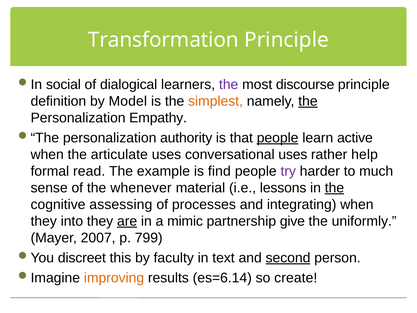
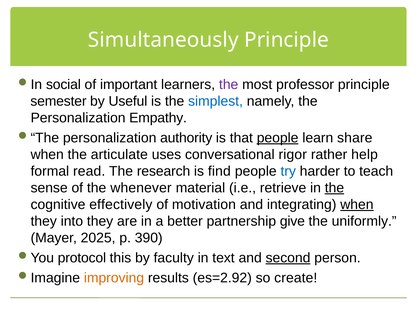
Transformation: Transformation -> Simultaneously (163, 40)
dialogical: dialogical -> important (129, 84)
discourse: discourse -> professor (305, 84)
definition: definition -> semester (58, 101)
Model: Model -> Useful (128, 101)
simplest colour: orange -> blue (216, 101)
the underline: present -> none (308, 101)
active: active -> share (355, 138)
conversational uses: uses -> rigor (293, 154)
example: example -> research (164, 171)
try colour: purple -> blue (288, 171)
much: much -> teach (376, 171)
lessons: lessons -> retrieve (283, 188)
assessing: assessing -> effectively (121, 204)
processes: processes -> motivation (204, 204)
when underline: none -> present (357, 204)
are underline: present -> none (127, 221)
mimic: mimic -> better (185, 221)
2007: 2007 -> 2025 (98, 238)
799: 799 -> 390 (149, 238)
discreet: discreet -> protocol (82, 258)
es=6.14: es=6.14 -> es=2.92 (222, 278)
